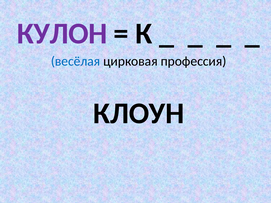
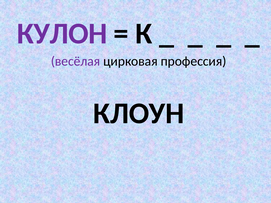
весёлая colour: blue -> purple (76, 61)
